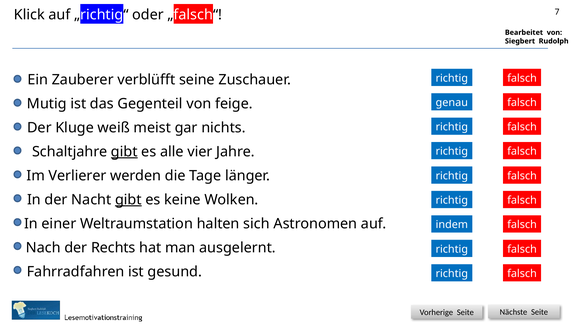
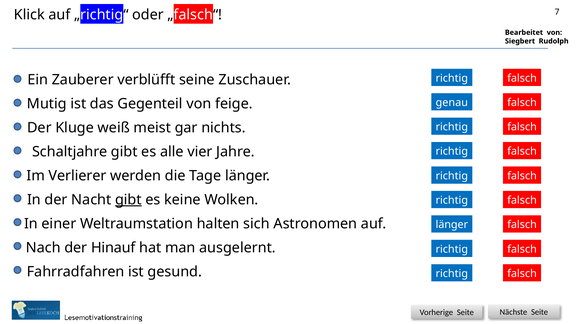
gibt underline: present -> none (124, 152)
indem: indem -> länger (452, 225)
Rechts: Rechts -> Hinauf (113, 248)
